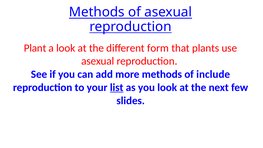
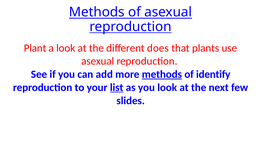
form: form -> does (158, 48)
methods underline: none -> present (162, 74)
include: include -> identify (213, 74)
